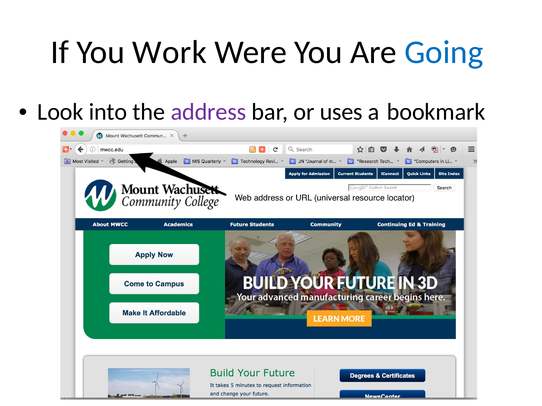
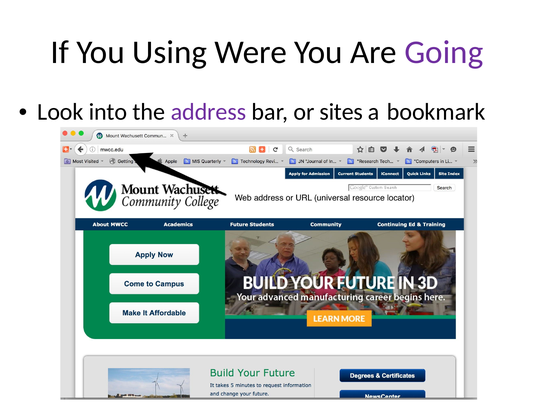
Work: Work -> Using (170, 52)
Going colour: blue -> purple (444, 52)
uses: uses -> sites (341, 112)
